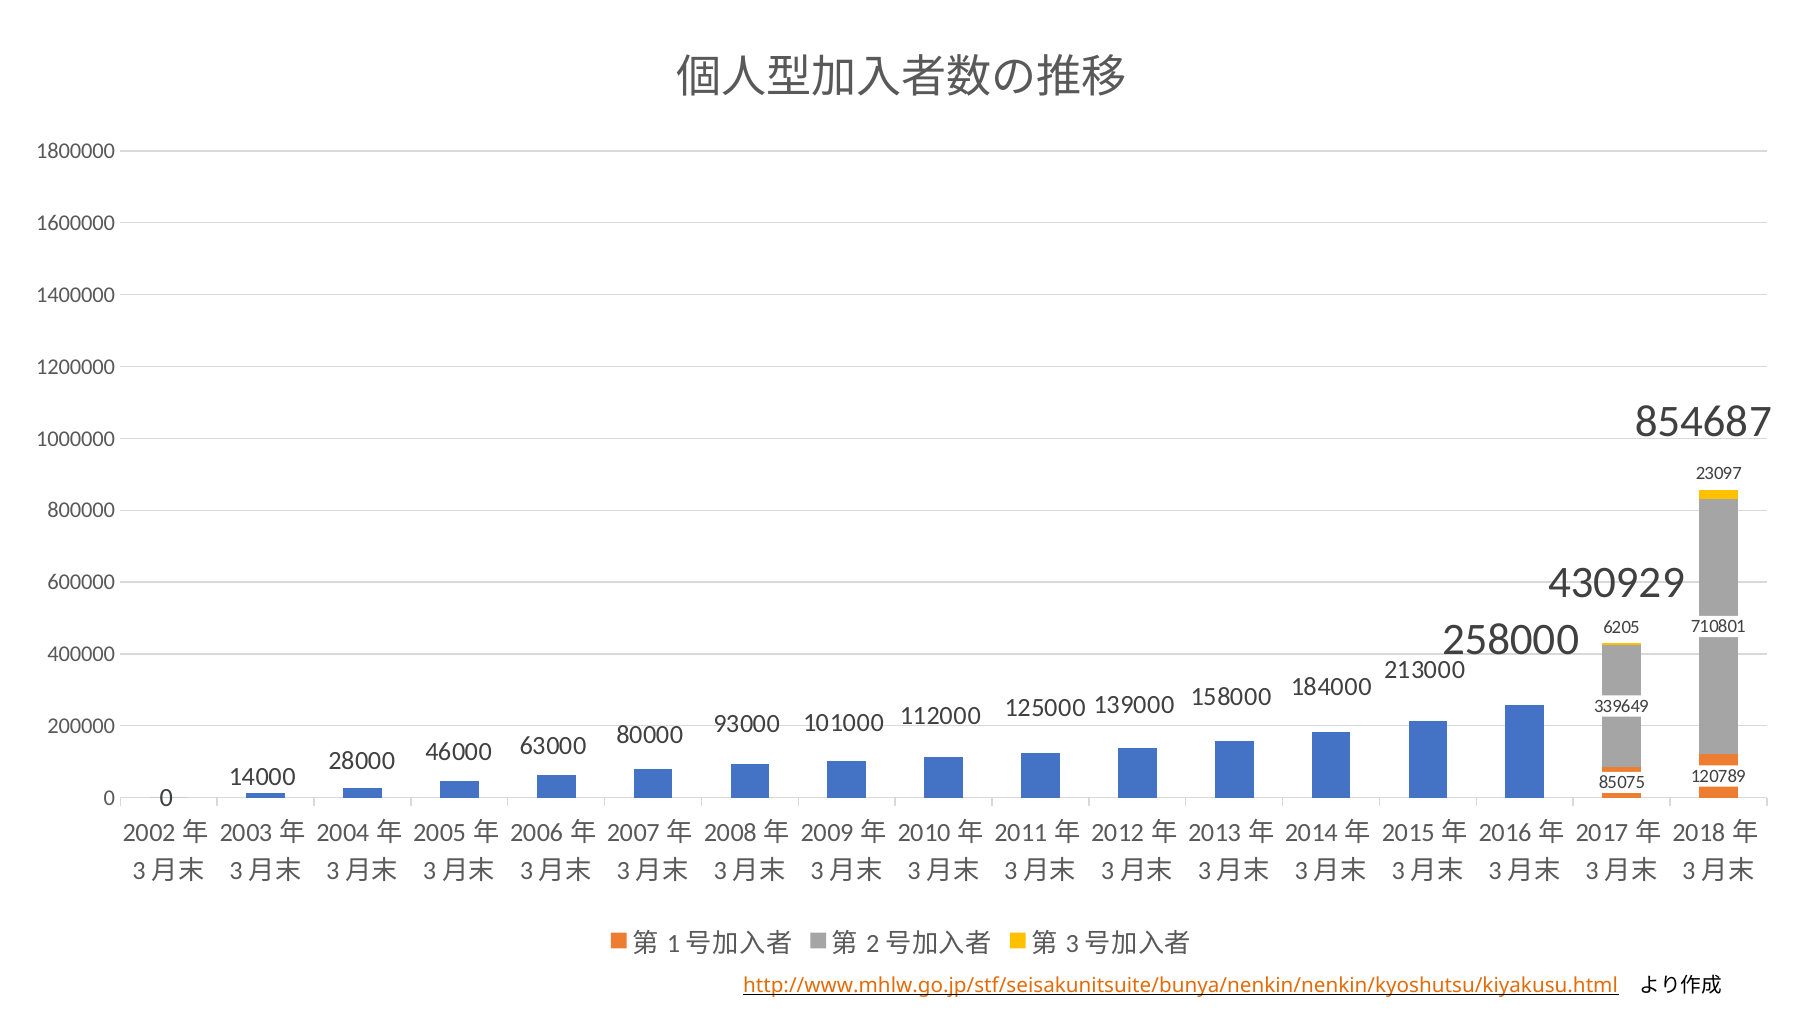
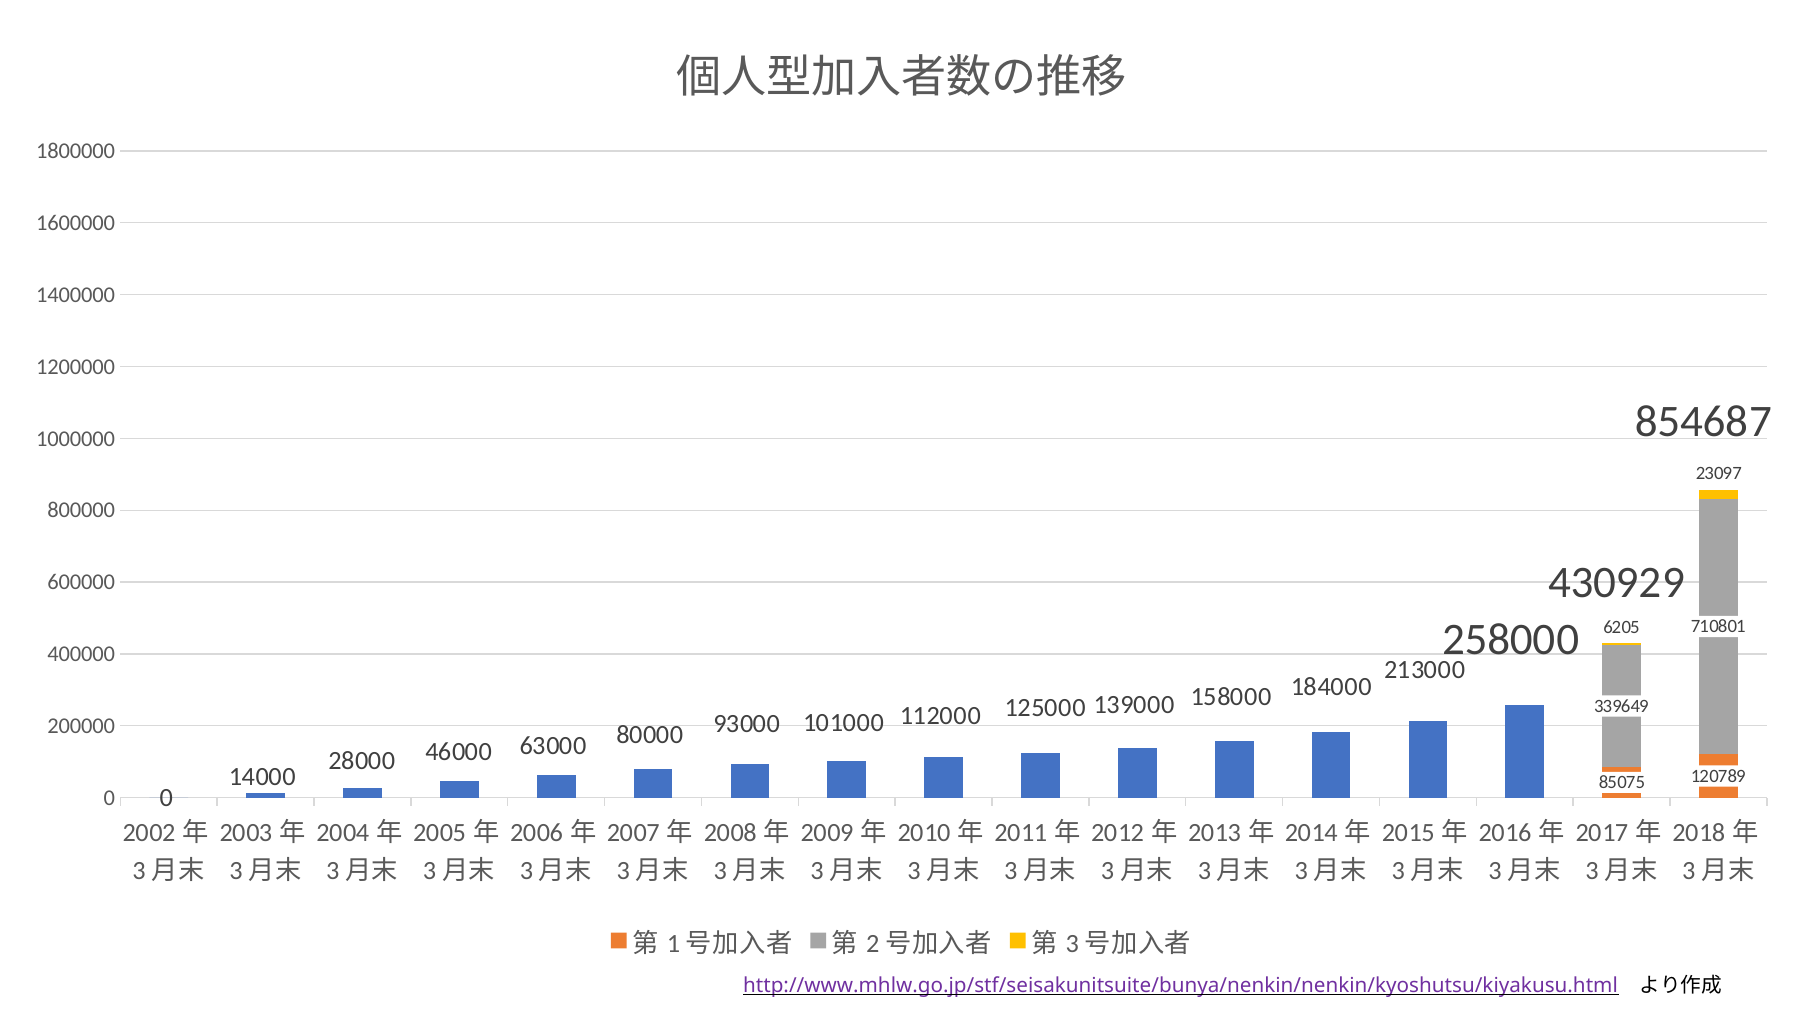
http://www.mhlw.go.jp/stf/seisakunitsuite/bunya/nenkin/nenkin/kyoshutsu/kiyakusu.html colour: orange -> purple (1180, 986)
